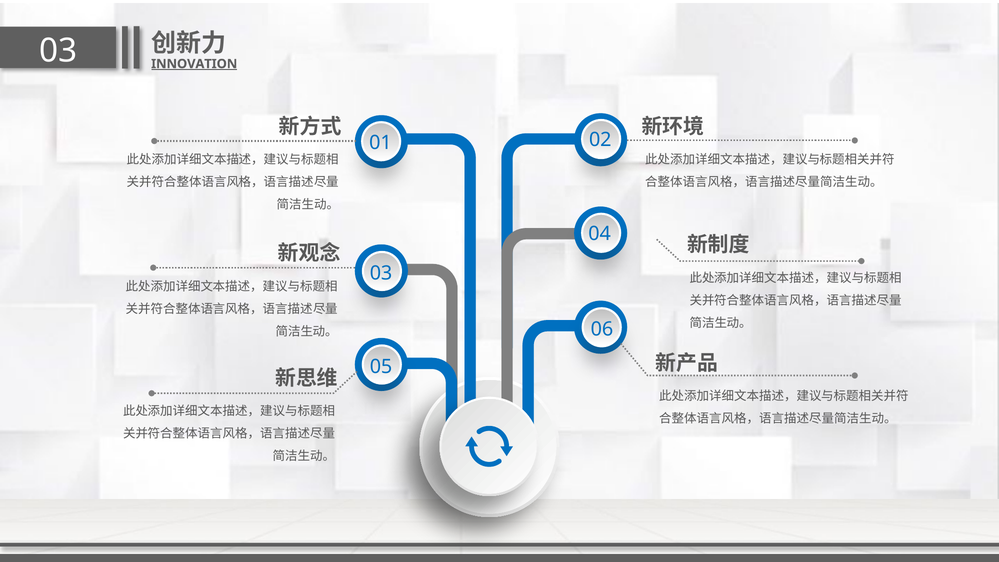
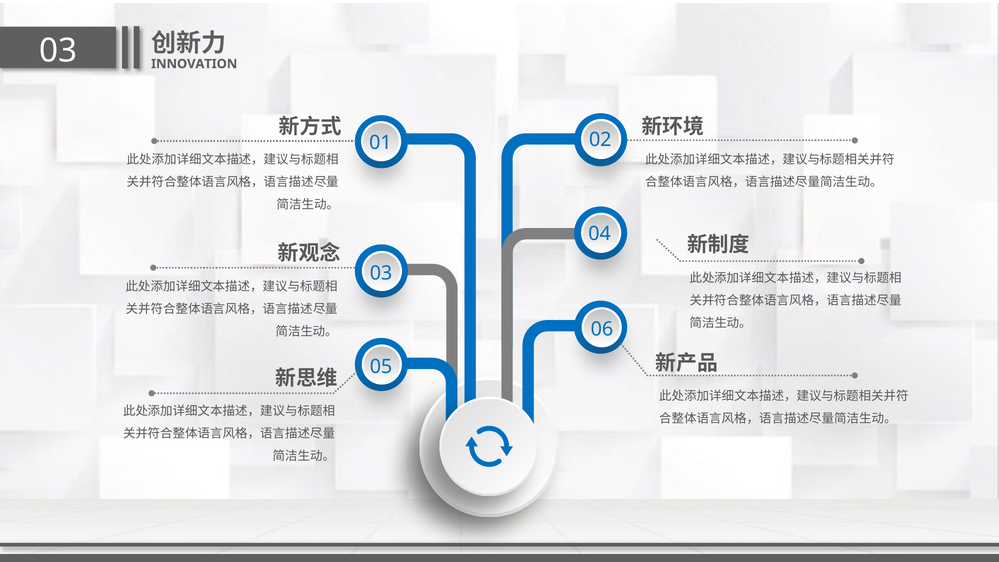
INNOVATION underline: present -> none (194, 64)
